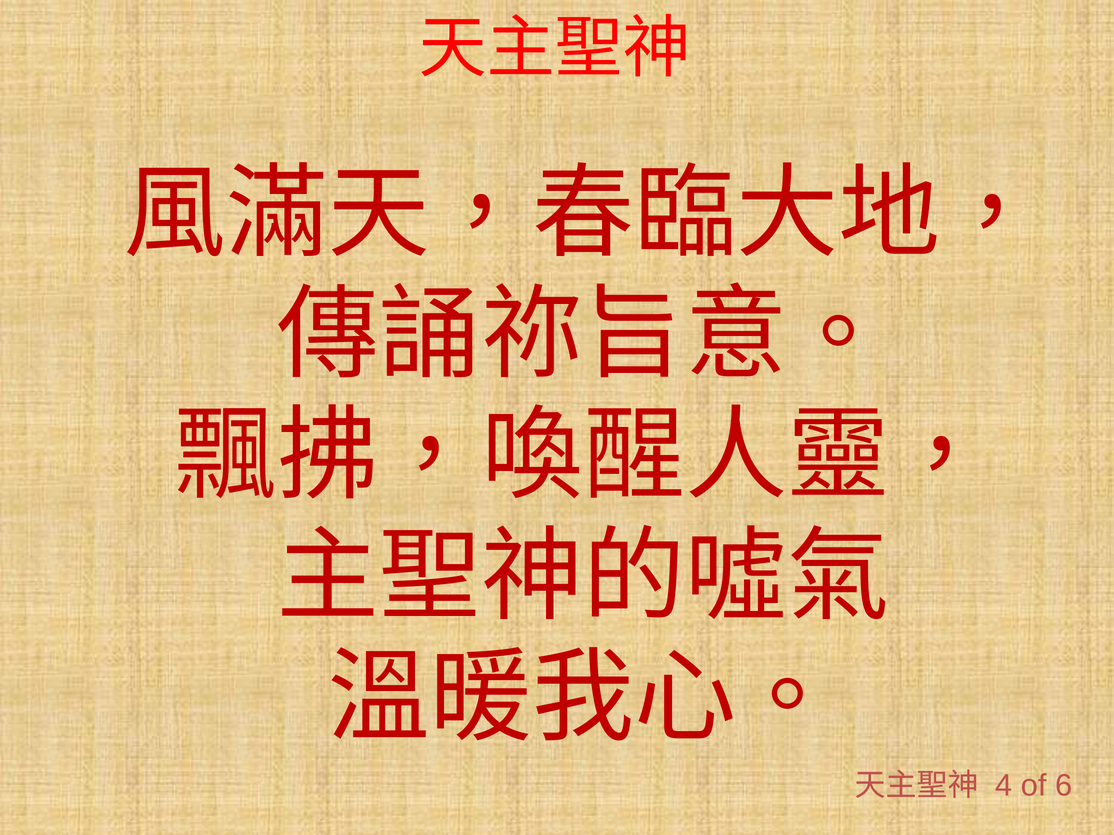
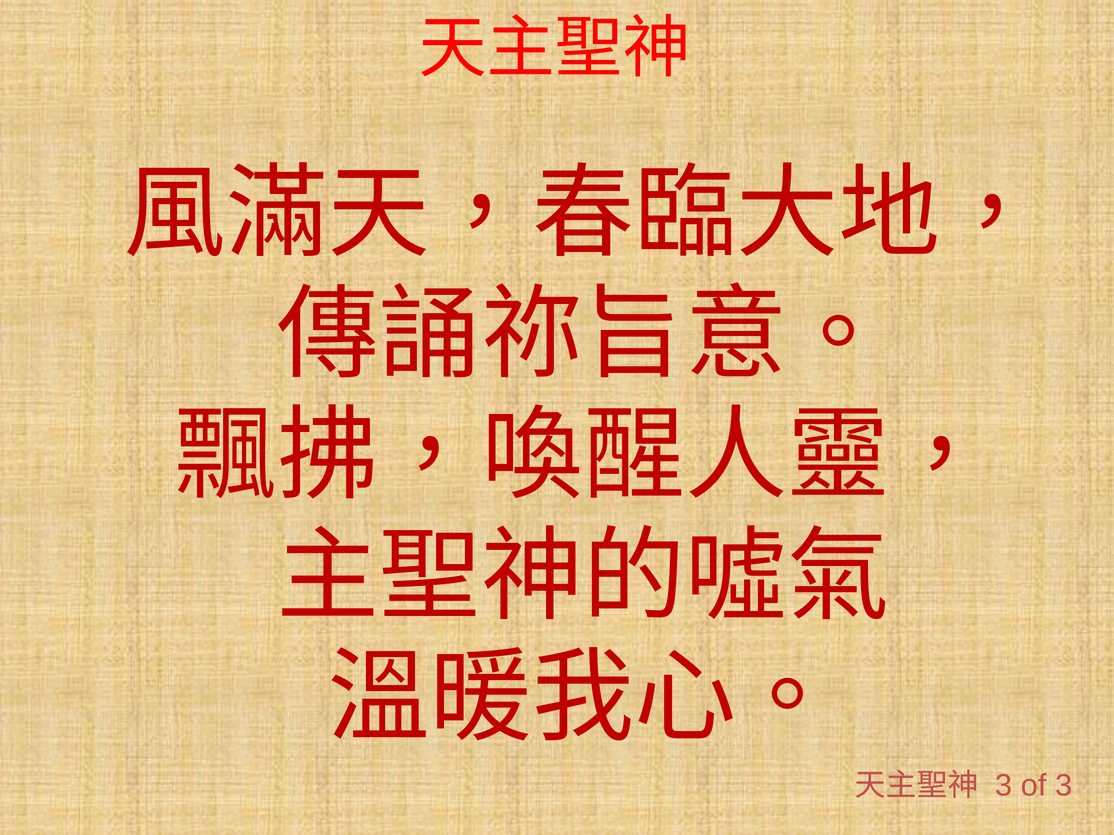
4: 4 -> 3 (1004, 786)
of 6: 6 -> 3 (1064, 786)
